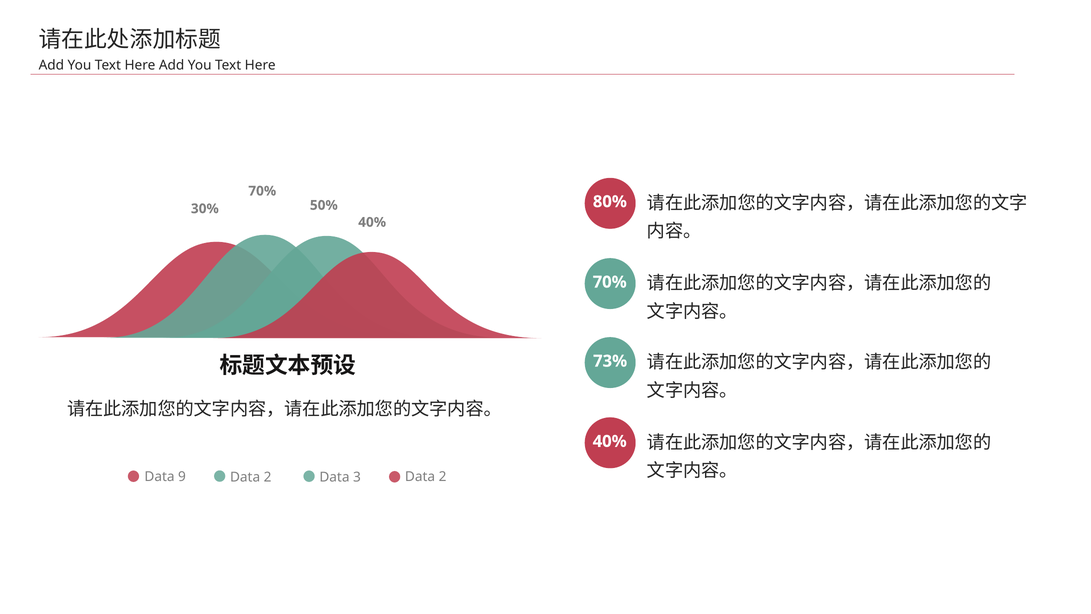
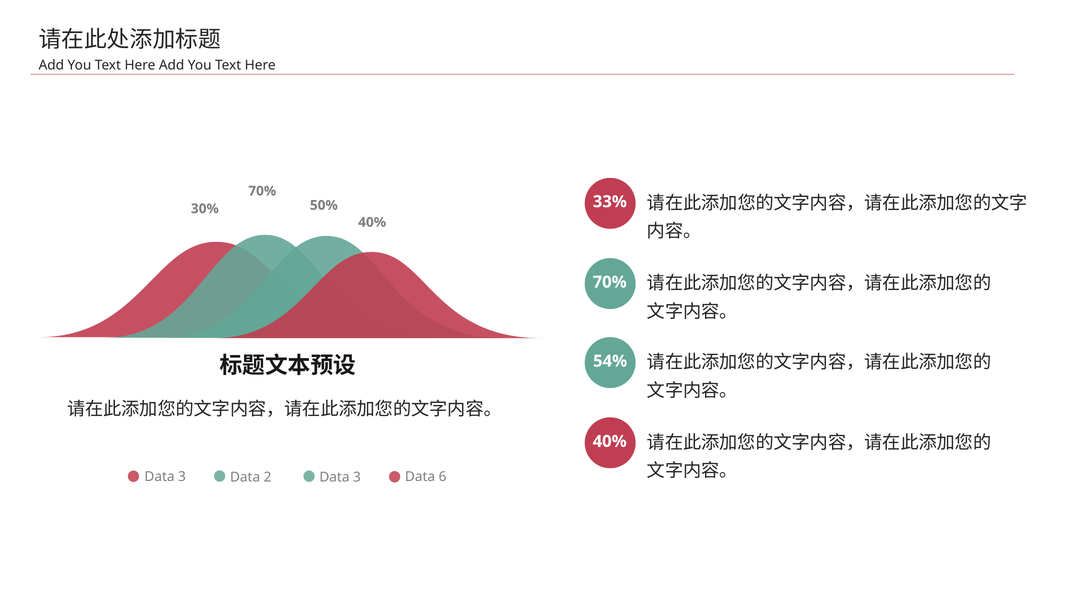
80%: 80% -> 33% (610, 202)
73%: 73% -> 54% (610, 361)
9: 9 -> 3 (182, 477)
3 Data 2: 2 -> 6 (443, 477)
